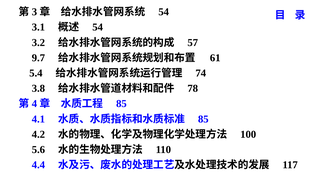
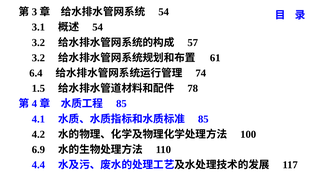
9.7: 9.7 -> 3.2 (38, 58)
5.4: 5.4 -> 6.4 (36, 73)
3.8: 3.8 -> 1.5 (38, 89)
5.6: 5.6 -> 6.9 (38, 150)
